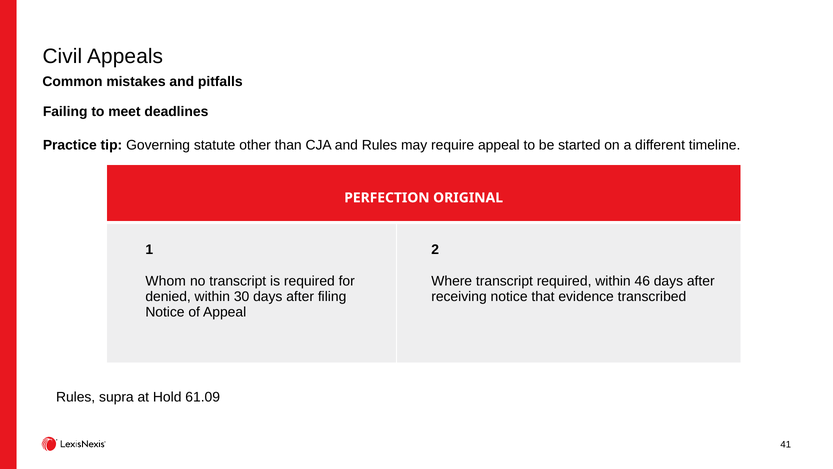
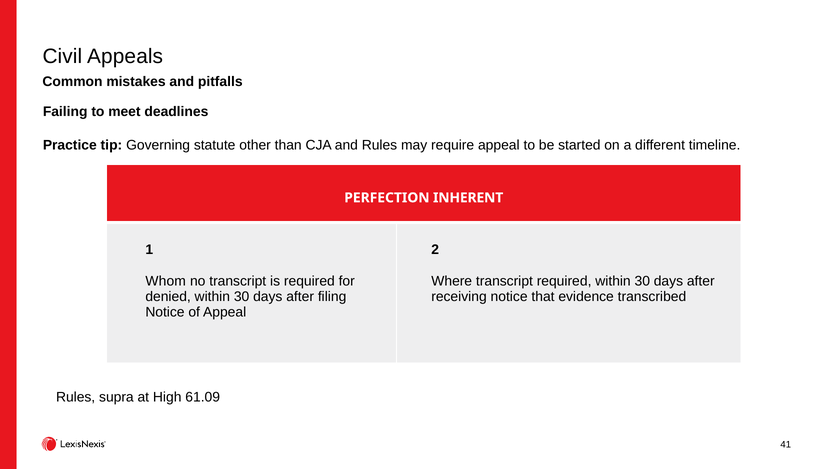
ORIGINAL: ORIGINAL -> INHERENT (468, 198)
required within 46: 46 -> 30 (642, 281)
Hold: Hold -> High (167, 397)
